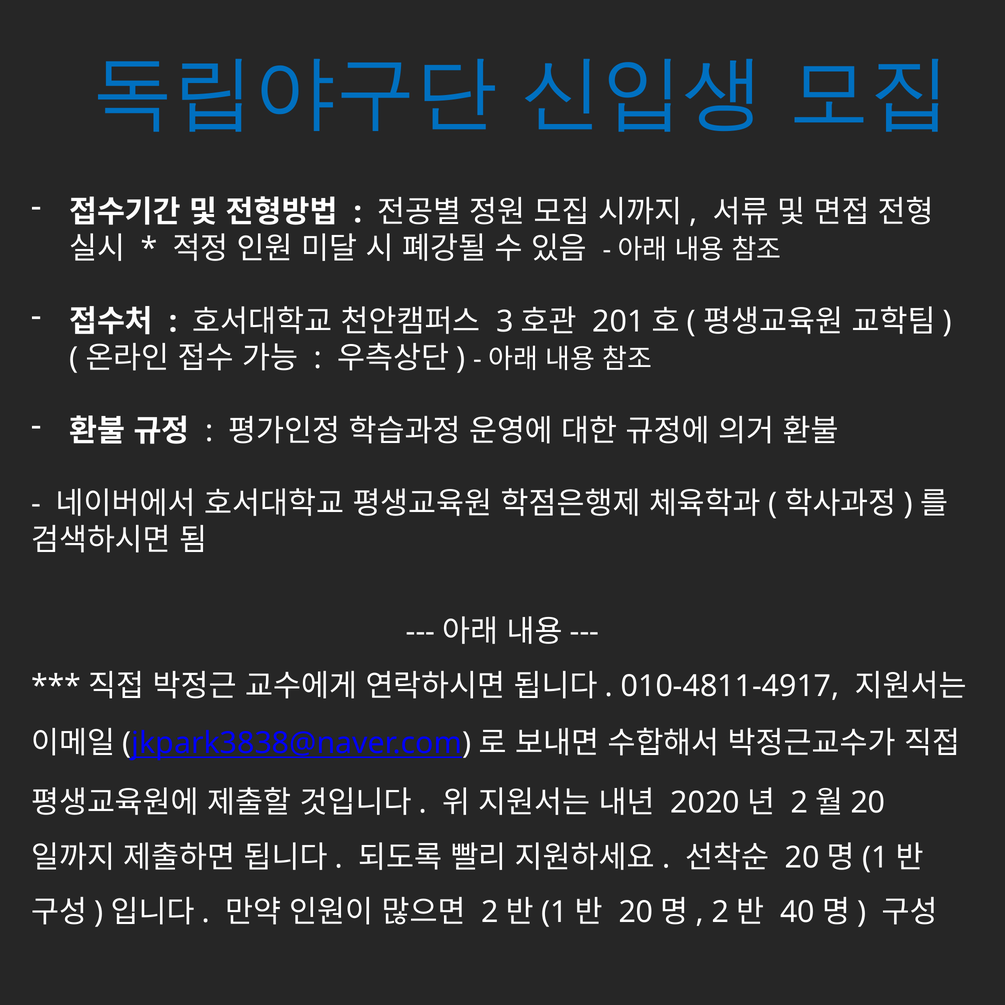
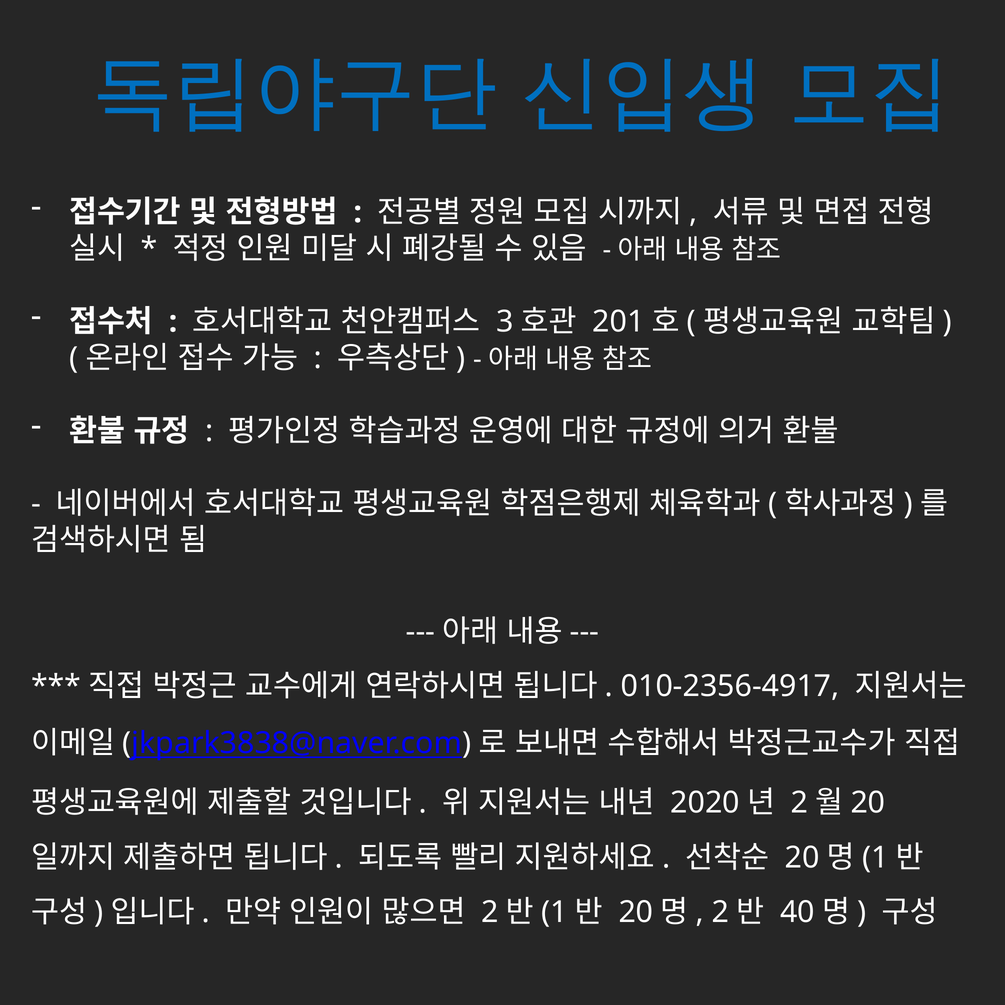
010-4811-4917: 010-4811-4917 -> 010-2356-4917 (730, 686)
